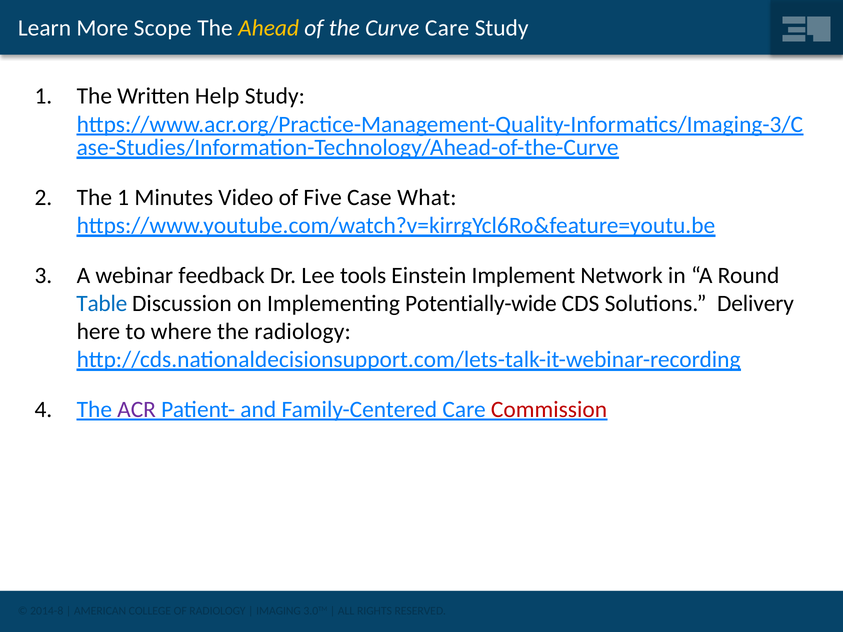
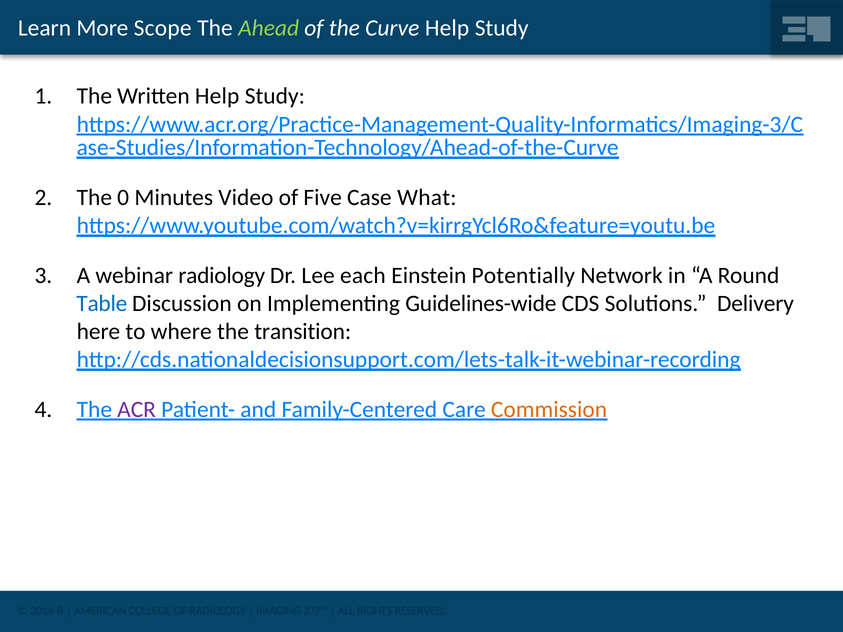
Ahead colour: yellow -> light green (269, 28)
Curve Care: Care -> Help (447, 28)
The 1: 1 -> 0 (123, 198)
webinar feedback: feedback -> radiology (222, 275)
tools: tools -> each (363, 275)
Implement: Implement -> Potentially (523, 275)
Potentially-wide: Potentially-wide -> Guidelines-wide (481, 304)
the radiology: radiology -> transition (303, 332)
Commission colour: red -> orange (549, 410)
